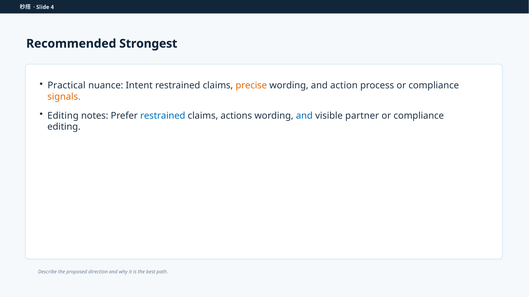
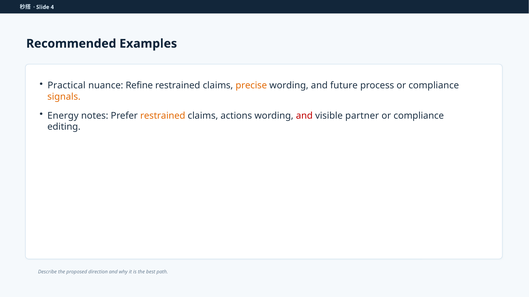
Strongest: Strongest -> Examples (148, 44)
Intent: Intent -> Refine (139, 86)
action: action -> future (344, 86)
Editing: Editing -> Energy (63, 116)
restrained colour: blue -> orange (163, 116)
and colour: blue -> red (304, 116)
